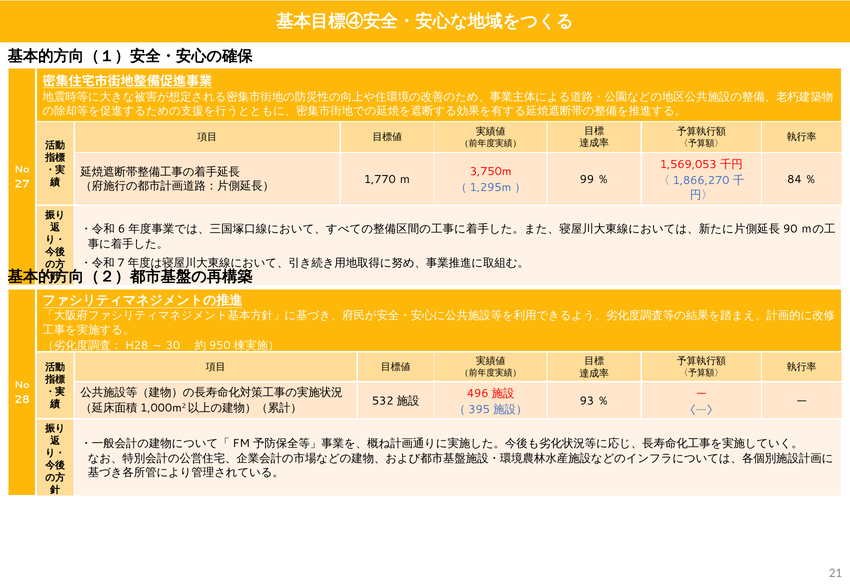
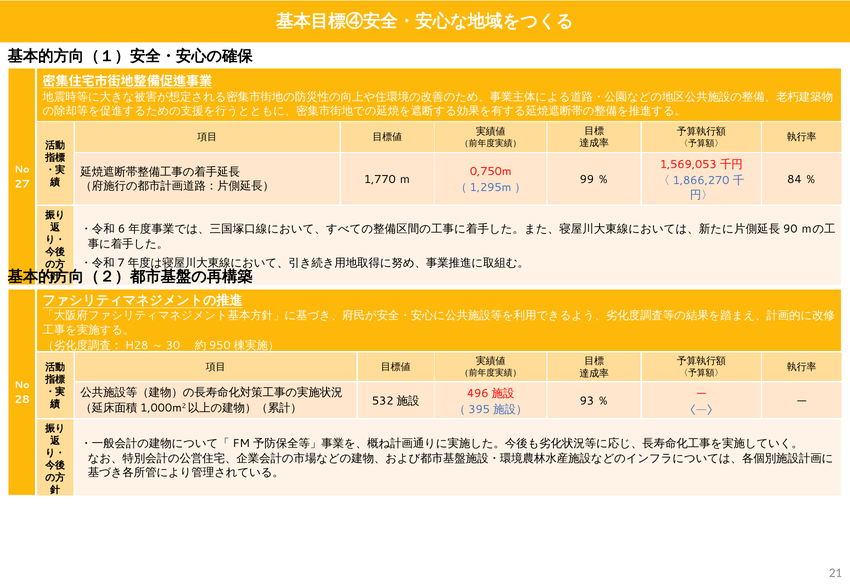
3,750m: 3,750m -> 0,750m (491, 172)
